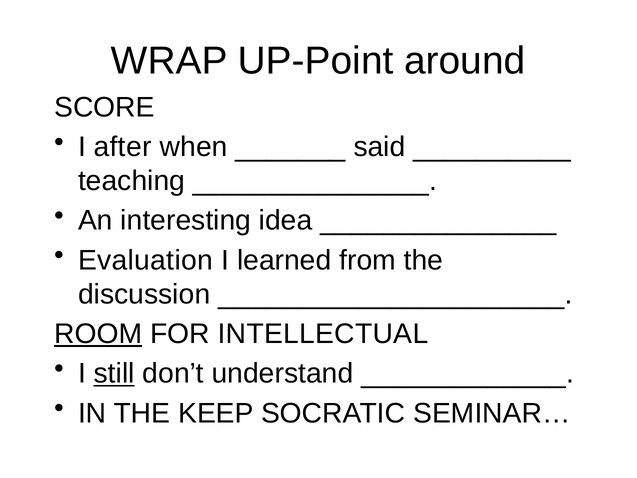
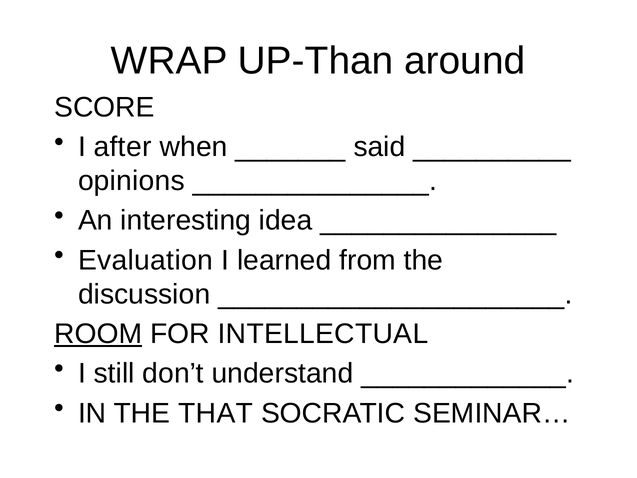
UP-Point: UP-Point -> UP-Than (316, 61)
teaching: teaching -> opinions (131, 181)
still underline: present -> none (114, 373)
KEEP: KEEP -> THAT (216, 413)
